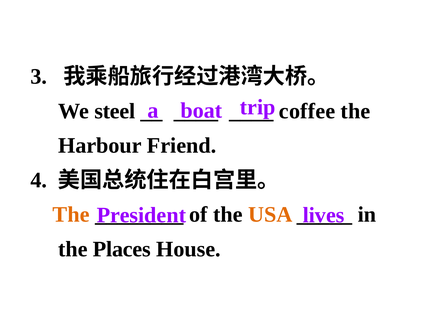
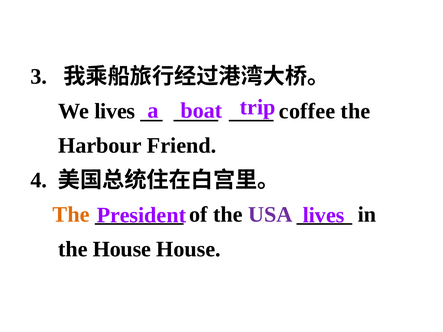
We steel: steel -> lives (115, 111)
USA colour: orange -> purple (270, 215)
the Places: Places -> House (122, 249)
